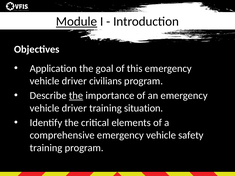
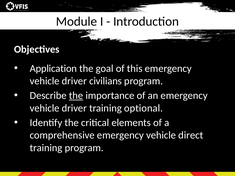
Module underline: present -> none (77, 21)
situation: situation -> optional (144, 108)
safety: safety -> direct (191, 135)
